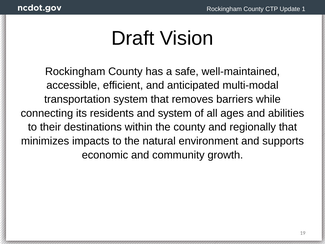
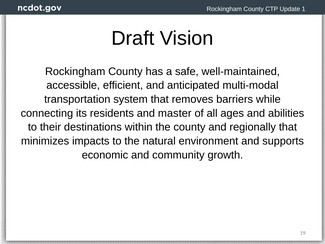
and system: system -> master (175, 113)
